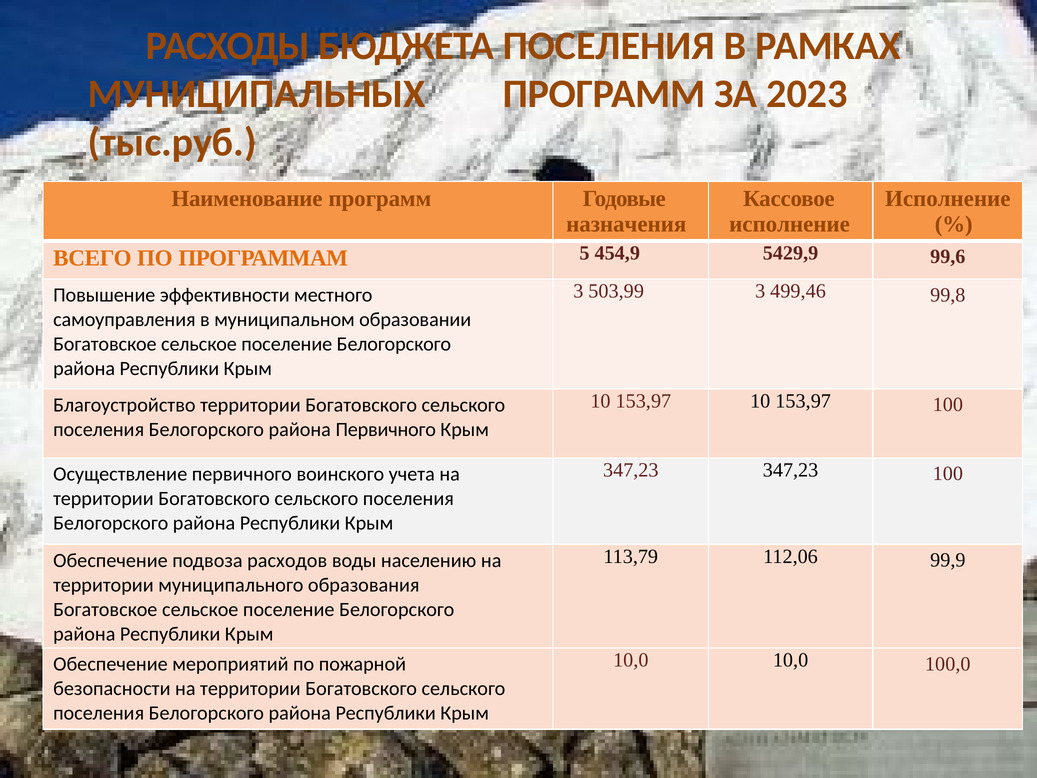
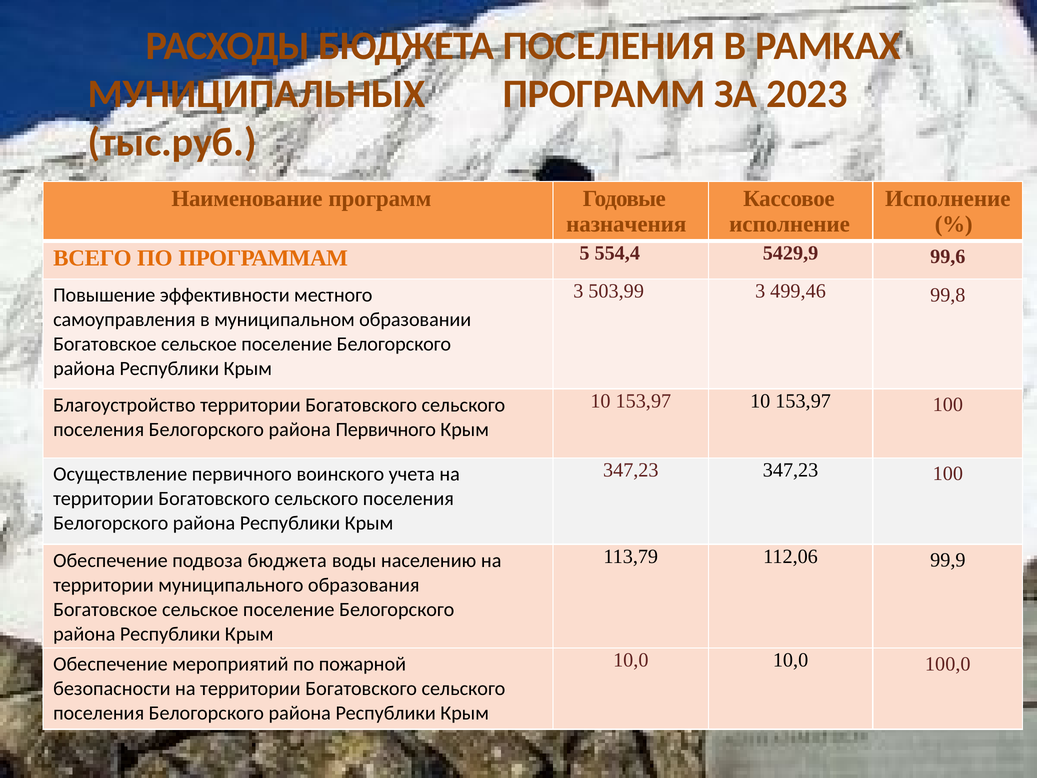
454,9: 454,9 -> 554,4 (617, 253)
подвоза расходов: расходов -> бюджета (287, 560)
